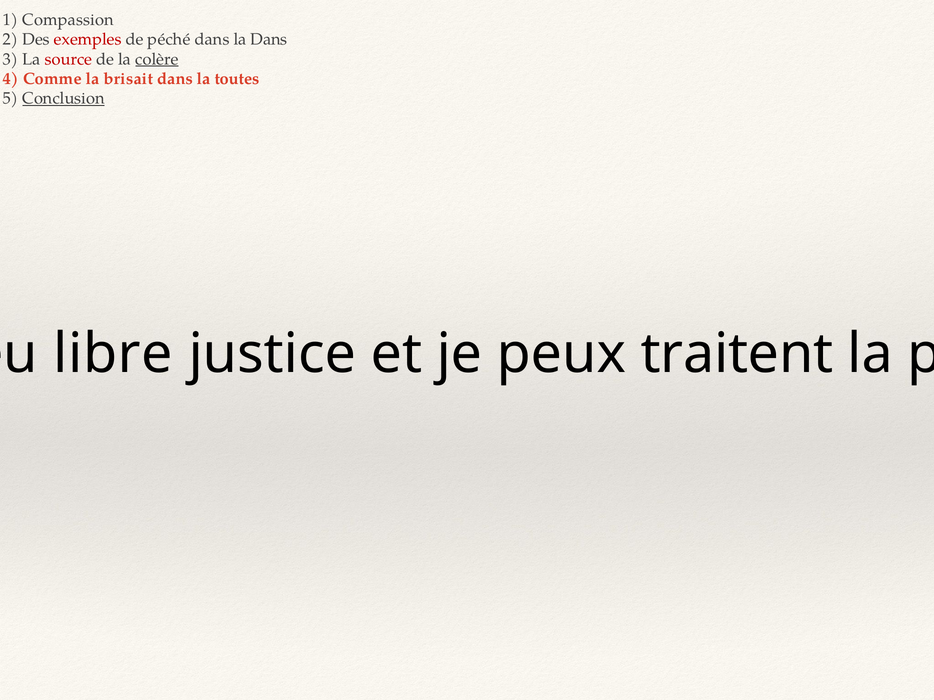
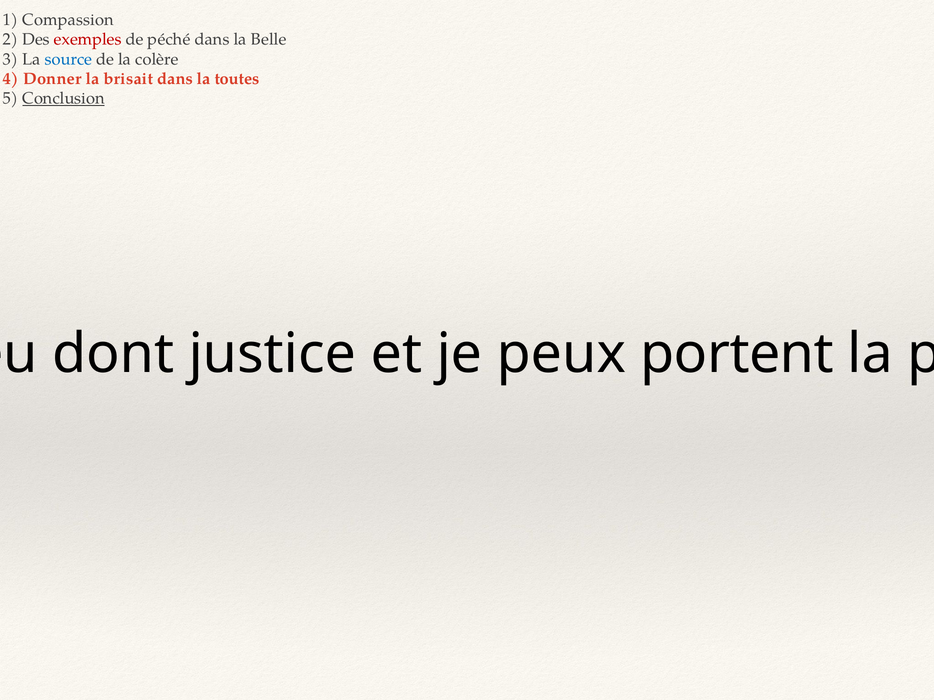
la Dans: Dans -> Belle (269, 39)
source colour: red -> blue (68, 59)
colère underline: present -> none (157, 59)
Comme: Comme -> Donner (52, 79)
libre: libre -> dont (113, 354)
traitent: traitent -> portent (737, 354)
